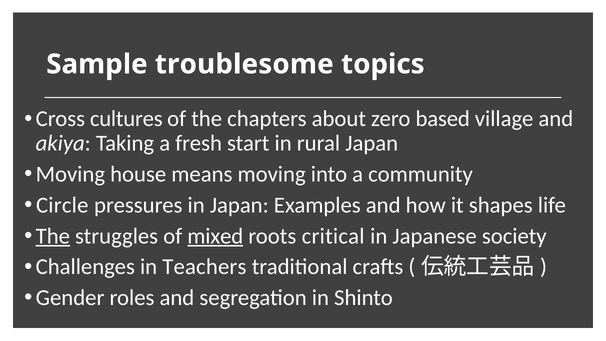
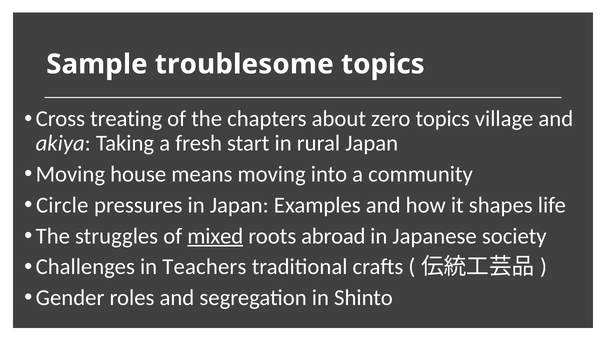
cultures: cultures -> treating (126, 119)
zero based: based -> topics (443, 119)
The underline: present -> none (53, 236)
critical: critical -> abroad (333, 236)
